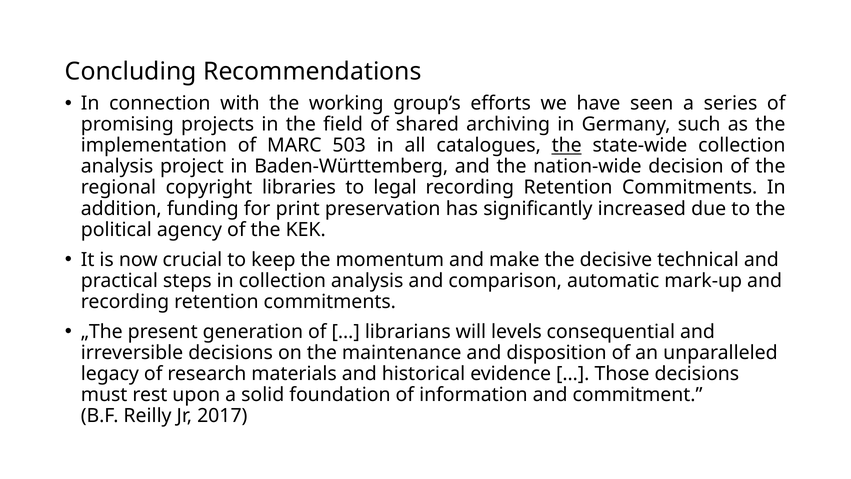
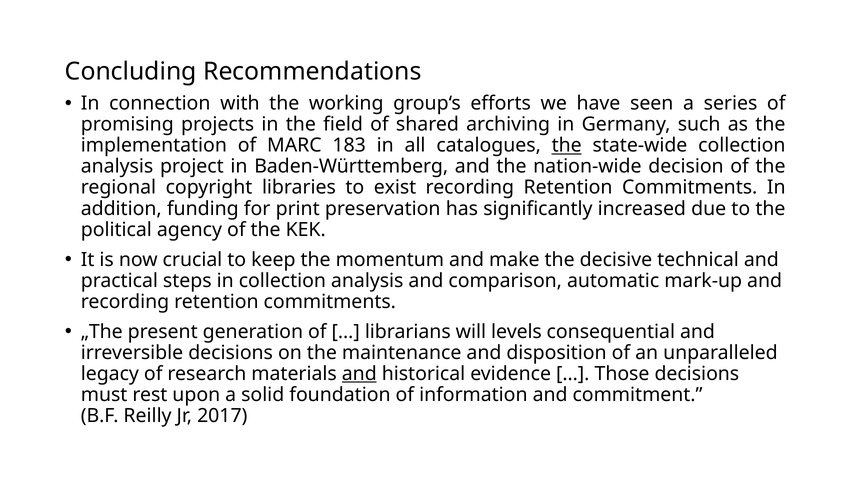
503: 503 -> 183 (349, 145)
legal: legal -> exist (395, 187)
and underline: none -> present (359, 373)
